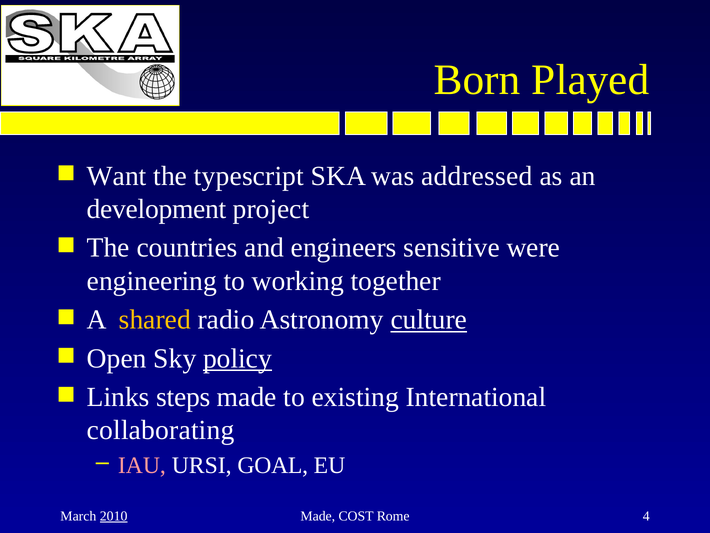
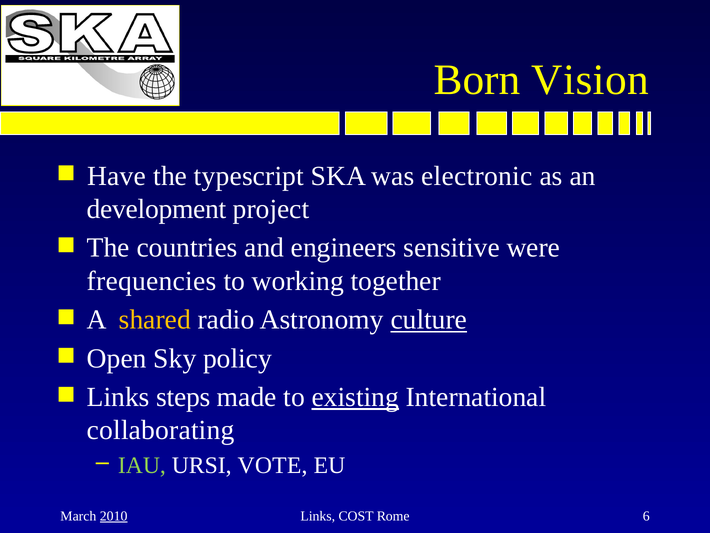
Played: Played -> Vision (590, 80)
Want: Want -> Have (117, 176)
addressed: addressed -> electronic (477, 176)
engineering: engineering -> frequencies (152, 281)
policy underline: present -> none (238, 358)
existing underline: none -> present (355, 397)
IAU colour: pink -> light green (142, 465)
GOAL: GOAL -> VOTE (273, 465)
Made: Made -> Links (318, 516)
4: 4 -> 6 (646, 516)
